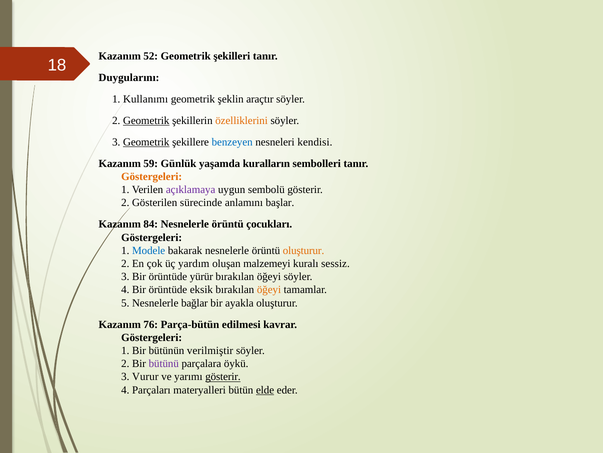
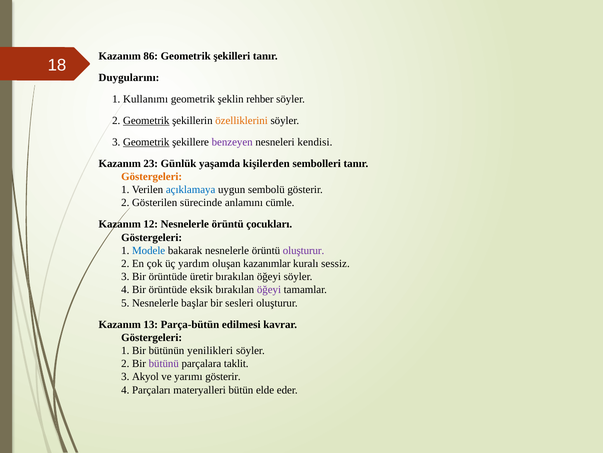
52: 52 -> 86 (151, 56)
araçtır: araçtır -> rehber (260, 99)
benzeyen colour: blue -> purple (232, 142)
59: 59 -> 23 (151, 163)
kuralların: kuralların -> kişilerden (266, 163)
açıklamaya colour: purple -> blue (191, 189)
başlar: başlar -> cümle (280, 203)
84: 84 -> 12 (151, 224)
oluşturur colour: orange -> purple (304, 250)
malzemeyi: malzemeyi -> kazanımlar (267, 263)
yürür: yürür -> üretir (201, 276)
öğeyi colour: orange -> purple (269, 289)
bağlar: bağlar -> başlar (194, 302)
ayakla: ayakla -> sesleri (239, 302)
76: 76 -> 13 (151, 324)
verilmiştir: verilmiştir -> yenilikleri (210, 350)
öykü: öykü -> taklit (236, 363)
Vurur: Vurur -> Akyol (145, 376)
gösterir underline: present -> none (223, 376)
elde underline: present -> none (265, 389)
